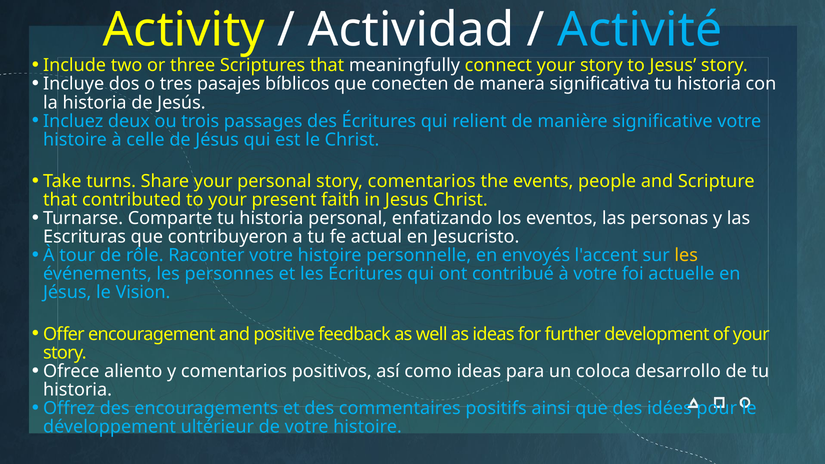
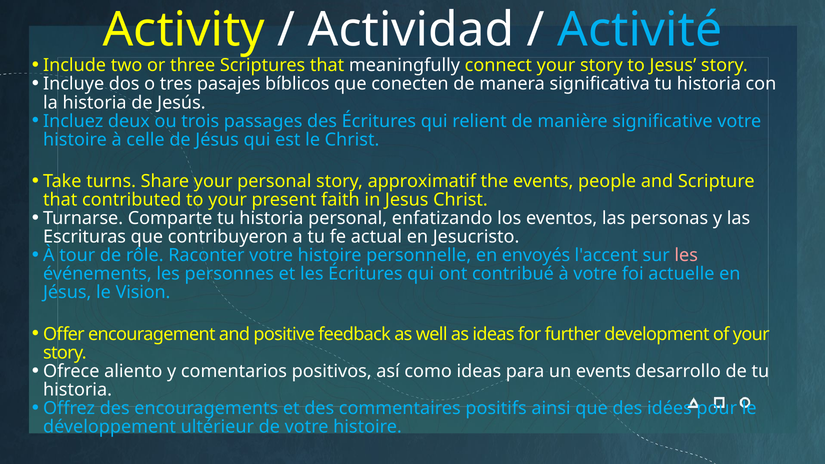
story comentarios: comentarios -> approximatif (422, 181)
les colour: yellow -> pink (686, 255)
un coloca: coloca -> events (603, 371)
